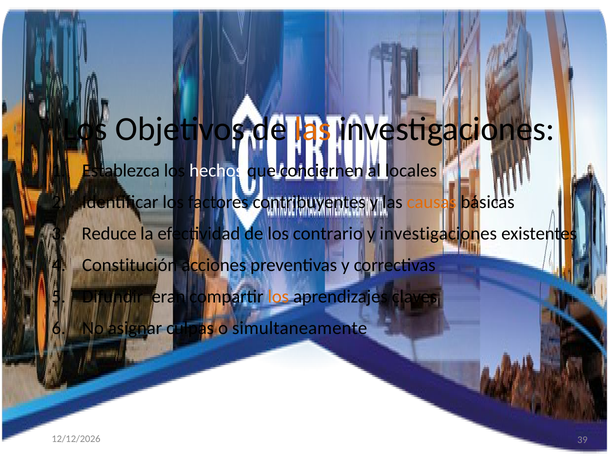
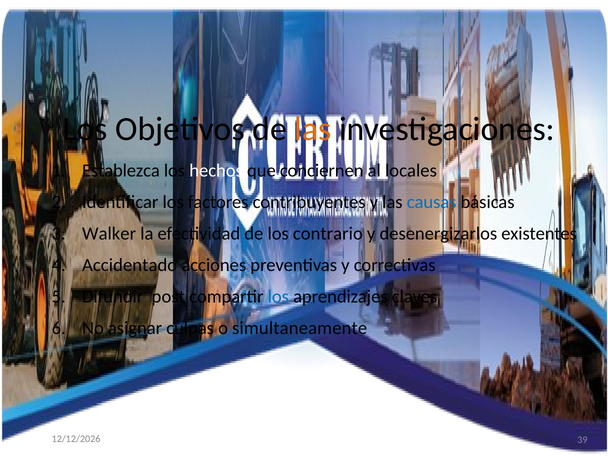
causas colour: orange -> blue (432, 202)
Reduce: Reduce -> Walker (109, 234)
y investigaciones: investigaciones -> desenergizarlos (438, 234)
Constitución: Constitución -> Accidentado (130, 265)
eran: eran -> post (168, 297)
los colour: orange -> blue (278, 297)
